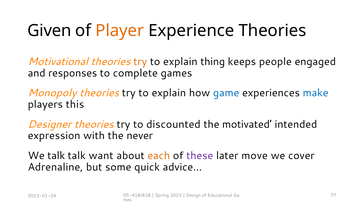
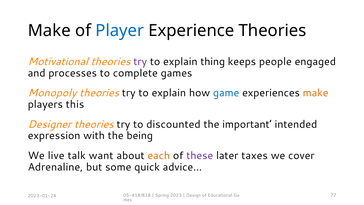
Given: Given -> Make (49, 31)
Player colour: orange -> blue (120, 31)
try colour: orange -> purple (140, 62)
responses: responses -> processes (73, 73)
make colour: blue -> orange (316, 93)
motivated: motivated -> important (247, 124)
never: never -> being (140, 136)
We talk: talk -> live (56, 155)
move: move -> taxes (255, 155)
